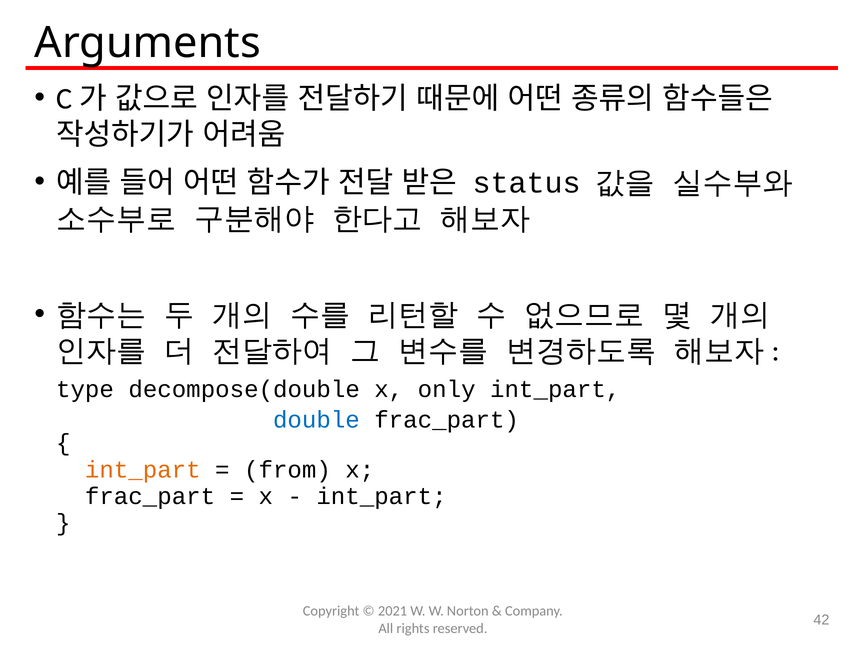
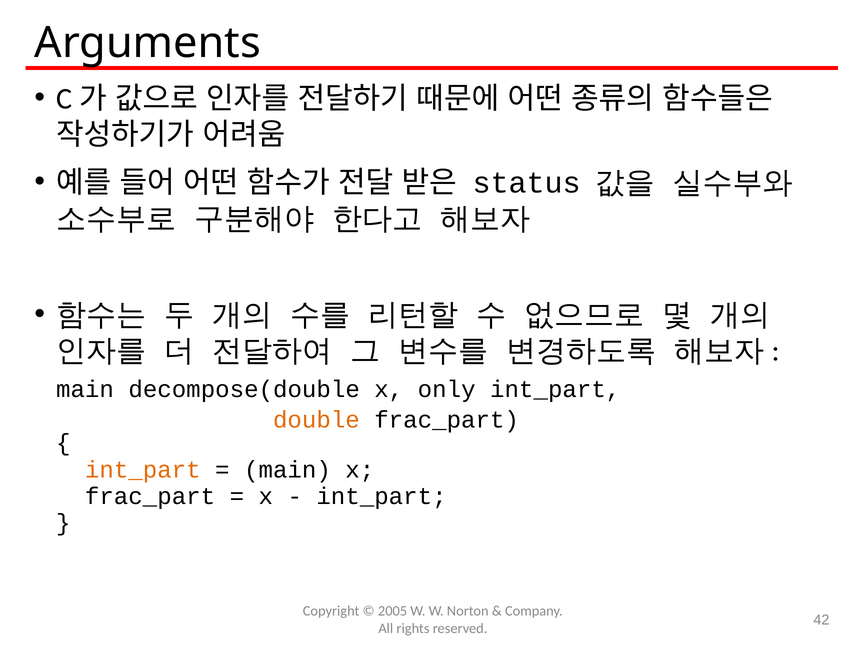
type: type -> main (85, 390)
double colour: blue -> orange (316, 420)
from: from -> main (287, 470)
2021: 2021 -> 2005 (393, 612)
